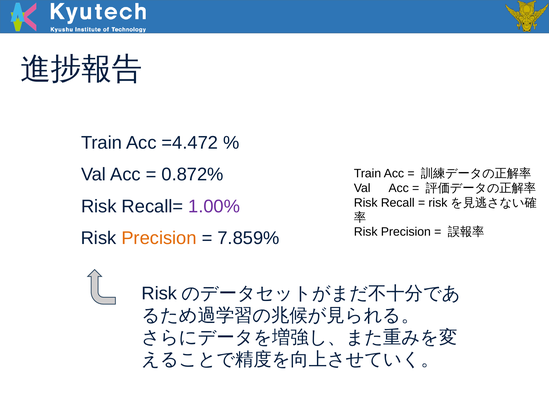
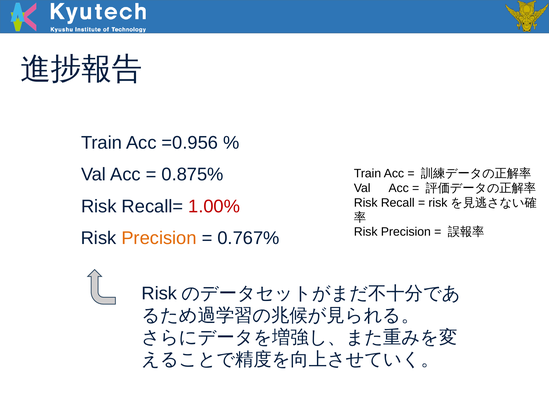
=4.472: =4.472 -> =0.956 (190, 143)
0.872%: 0.872% -> 0.875% (193, 174)
1.00% colour: purple -> red (214, 206)
7.859%: 7.859% -> 0.767% (248, 238)
